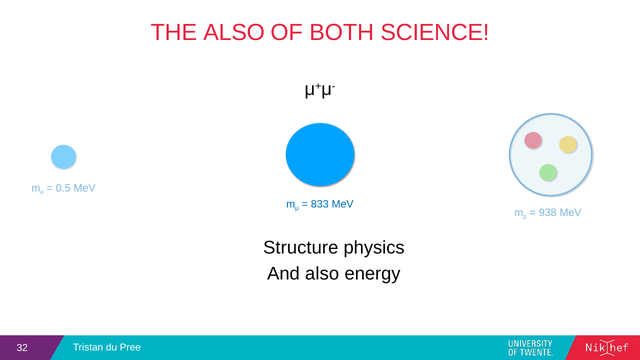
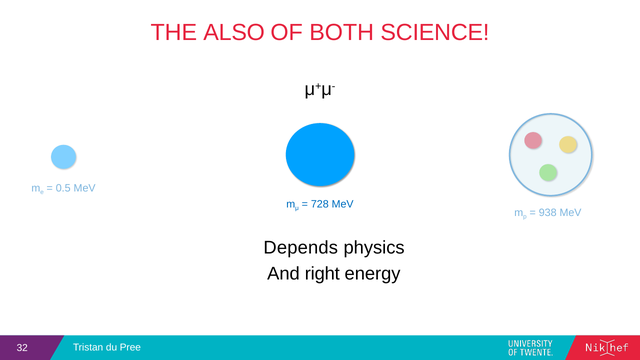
833: 833 -> 728 (320, 204)
Structure: Structure -> Depends (301, 248)
And also: also -> right (322, 274)
